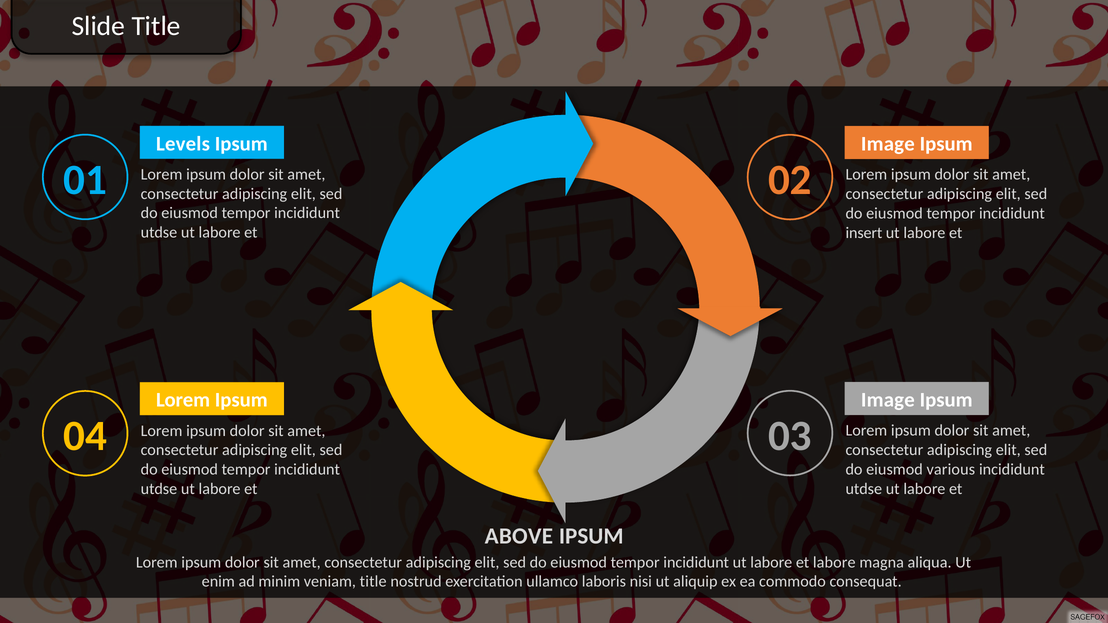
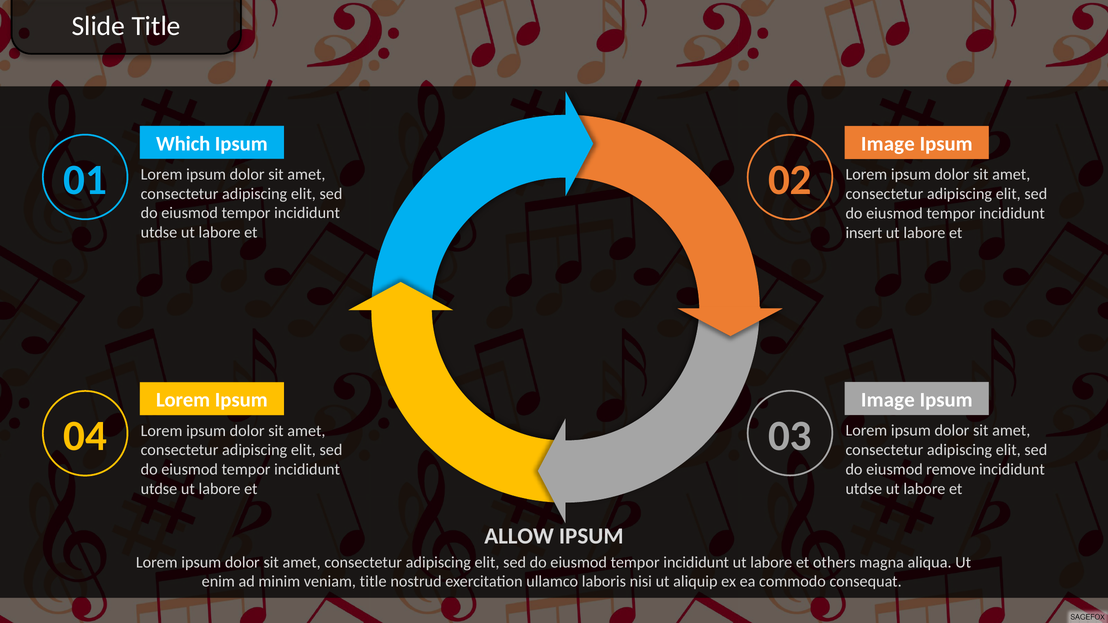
Levels: Levels -> Which (183, 144)
various: various -> remove (951, 469)
ABOVE: ABOVE -> ALLOW (519, 536)
et labore: labore -> others (834, 562)
